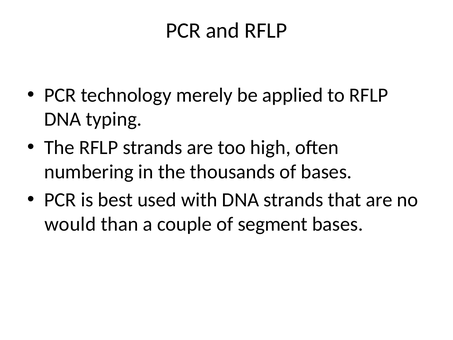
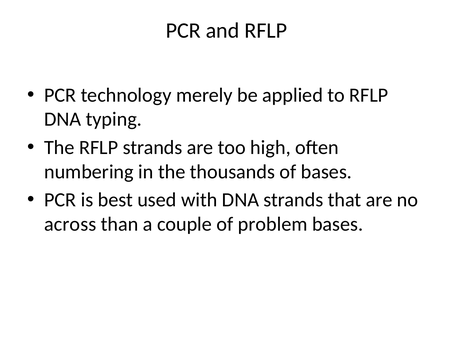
would: would -> across (70, 224)
segment: segment -> problem (273, 224)
